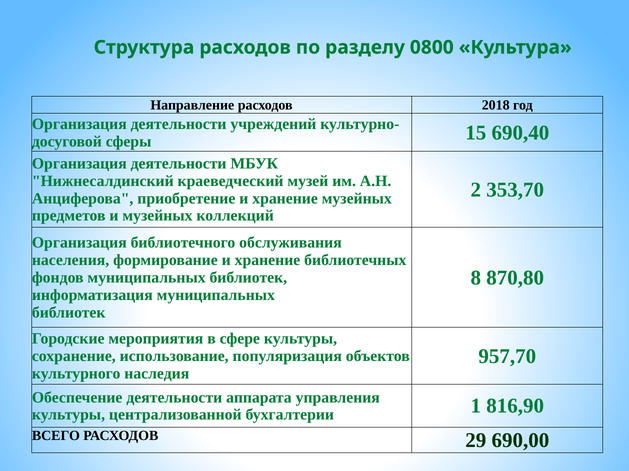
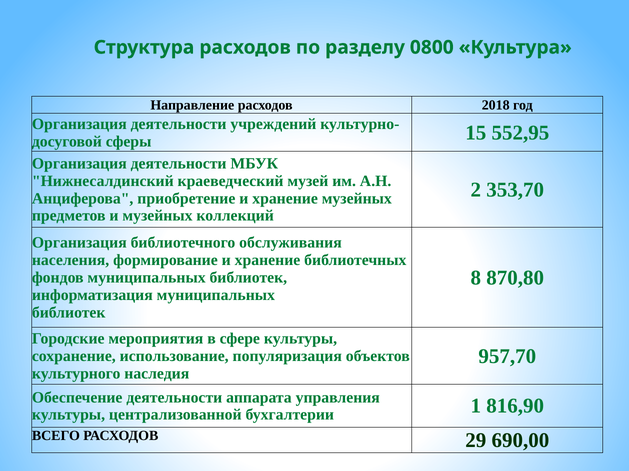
690,40: 690,40 -> 552,95 (520, 133)
